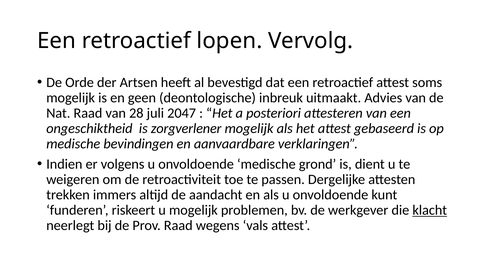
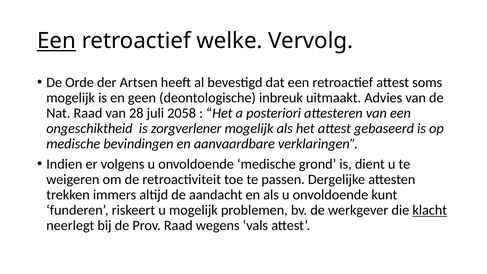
Een underline: none -> present (57, 41)
lopen: lopen -> welke (230, 41)
2047: 2047 -> 2058 (182, 113)
